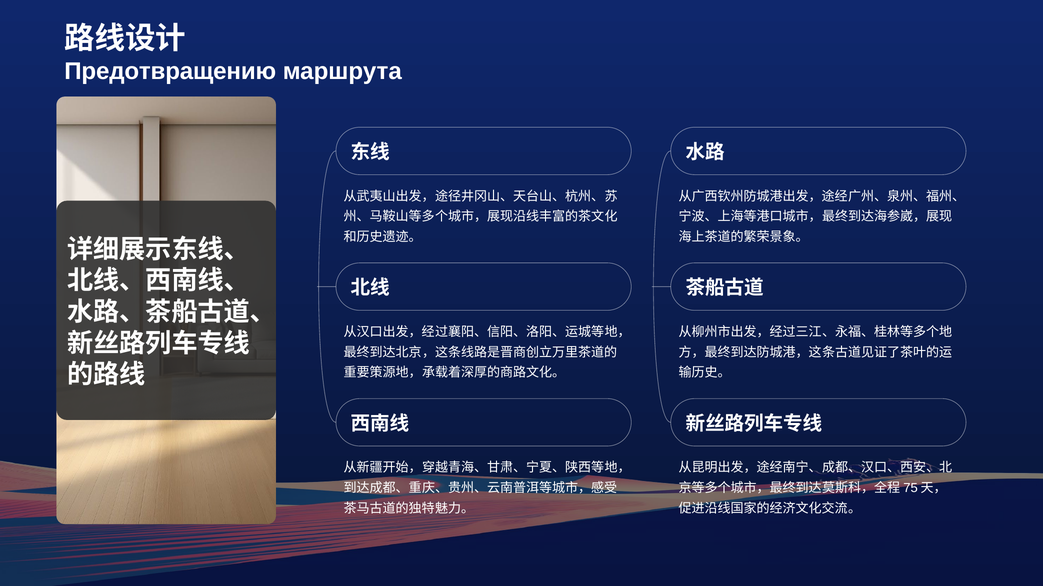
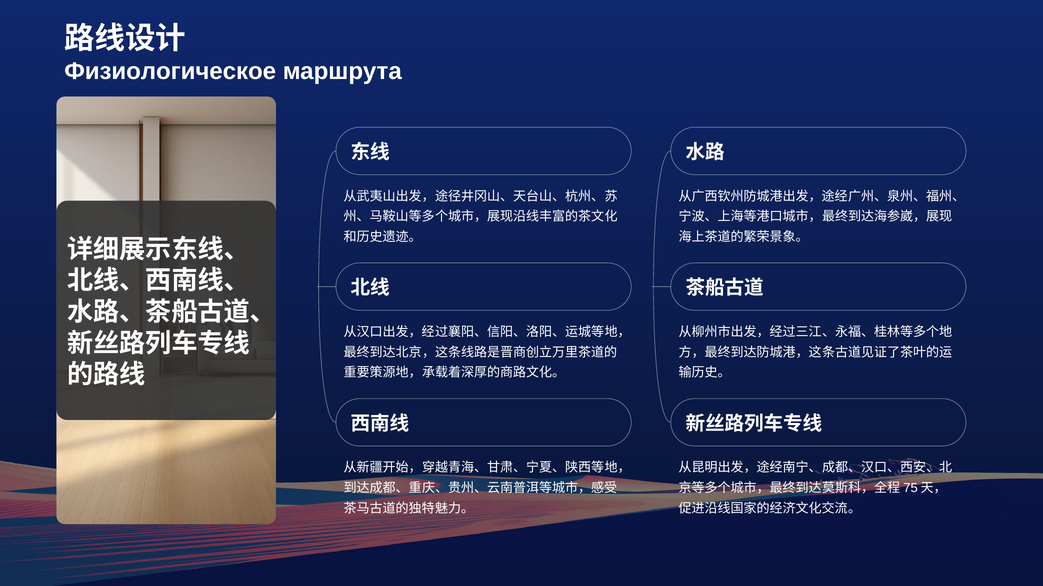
Предотвращению: Предотвращению -> Физиологическое (170, 71)
